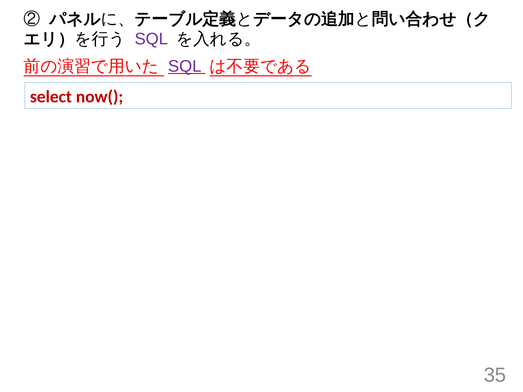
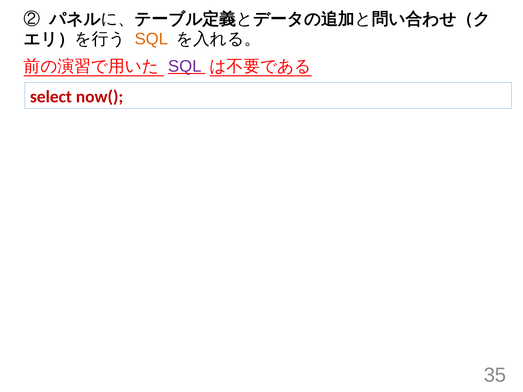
SQL colour: purple -> orange (151, 39)
